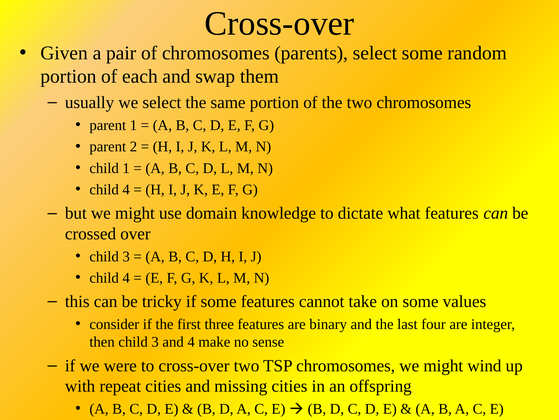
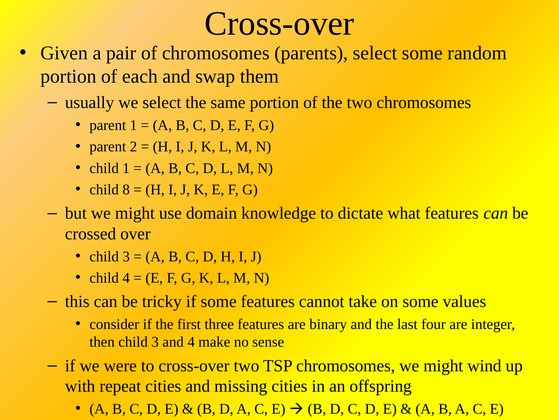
4: 4 -> 8 (126, 189)
